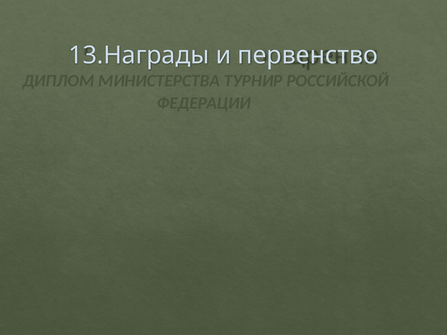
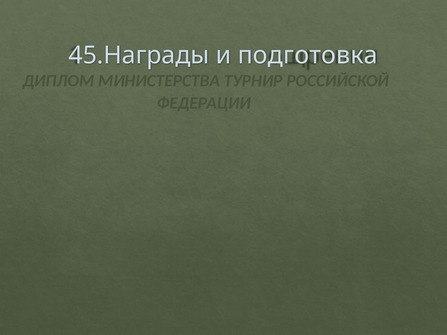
13.Награды: 13.Награды -> 45.Награды (139, 55)
первенство: первенство -> подготовка (308, 55)
